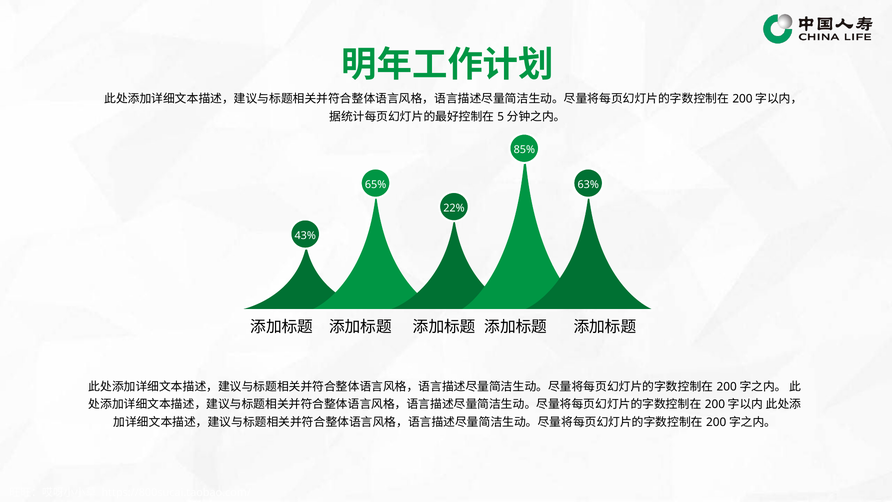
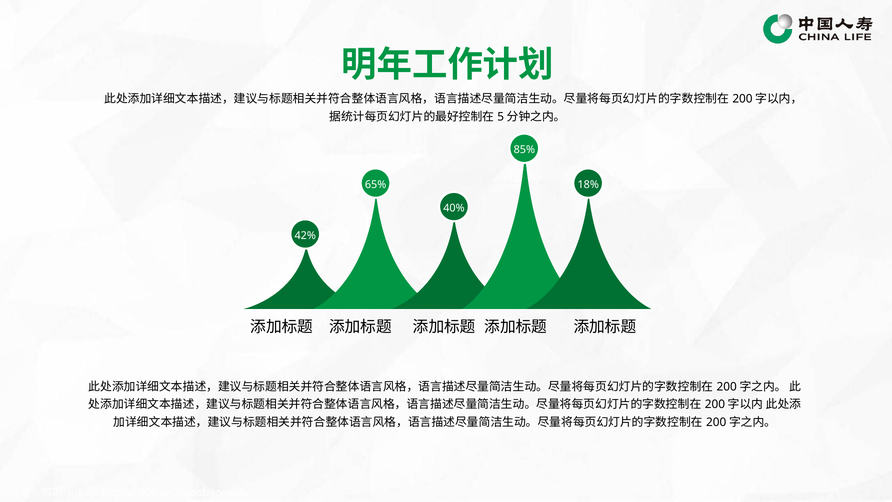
63%: 63% -> 18% (588, 184)
22%: 22% -> 40% (454, 208)
43%: 43% -> 42% (305, 235)
